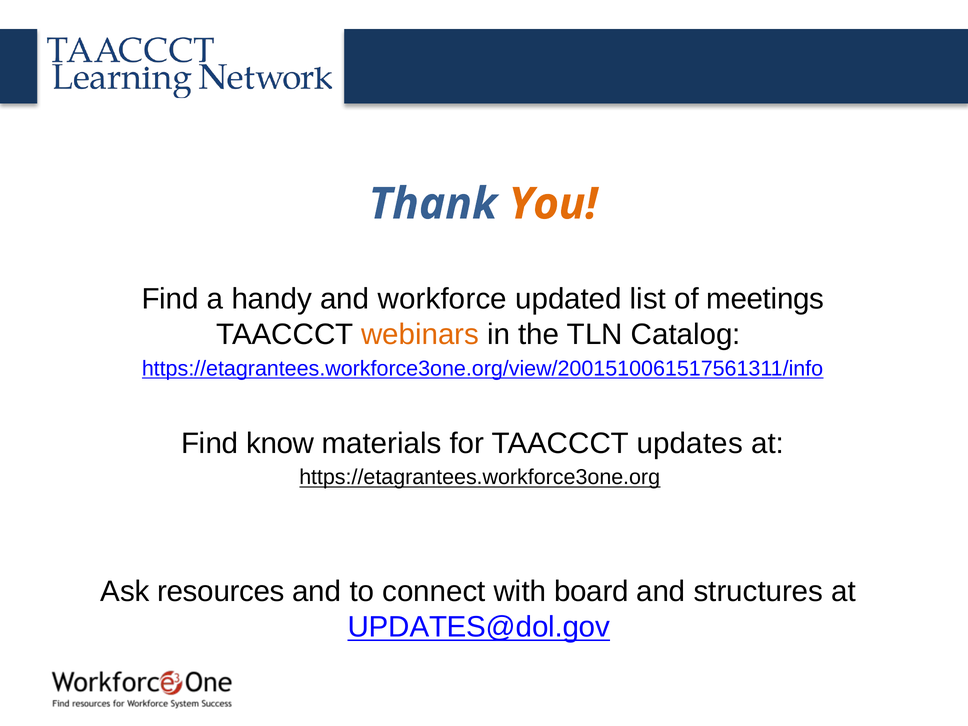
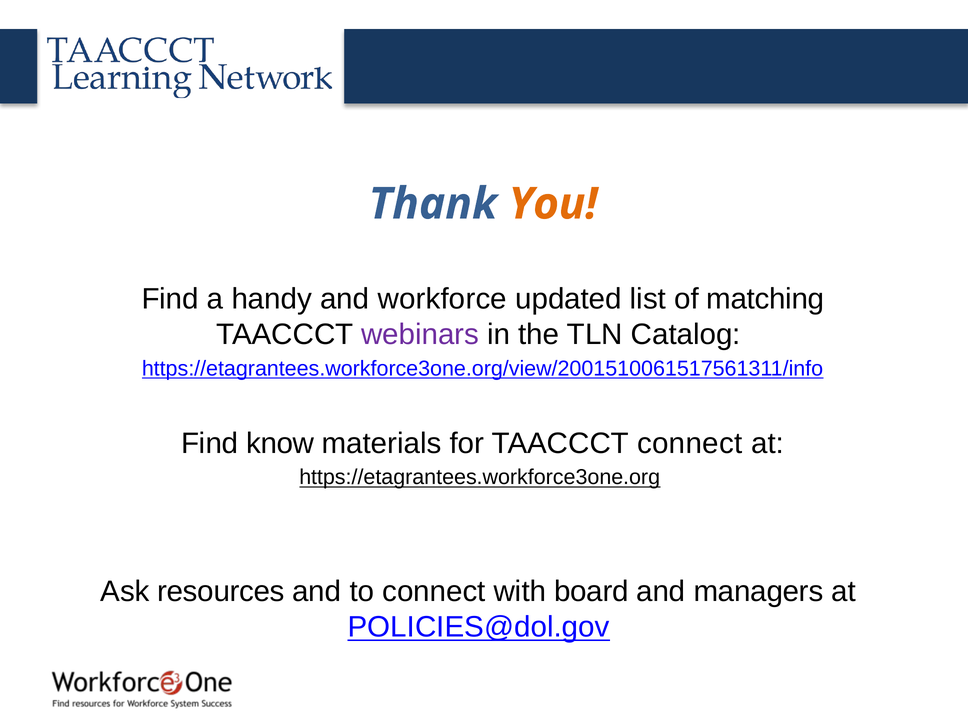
meetings: meetings -> matching (765, 299)
webinars colour: orange -> purple (420, 334)
TAACCCT updates: updates -> connect (690, 443)
structures: structures -> managers (758, 592)
UPDATES@dol.gov: UPDATES@dol.gov -> POLICIES@dol.gov (479, 627)
